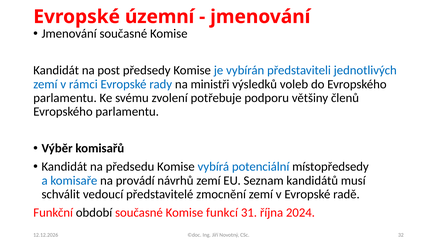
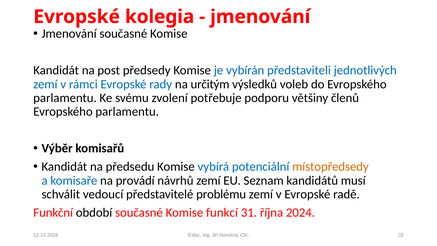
územní: územní -> kolegia (160, 17)
ministři: ministři -> určitým (210, 84)
místopředsedy colour: black -> orange (330, 167)
zmocnění: zmocnění -> problému (221, 194)
